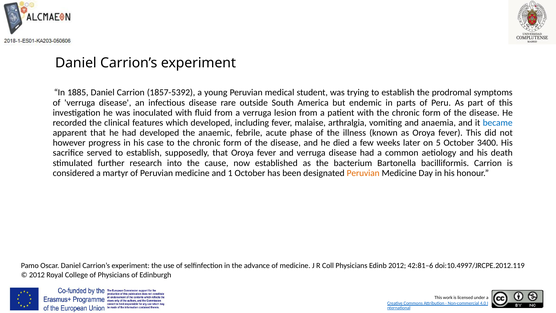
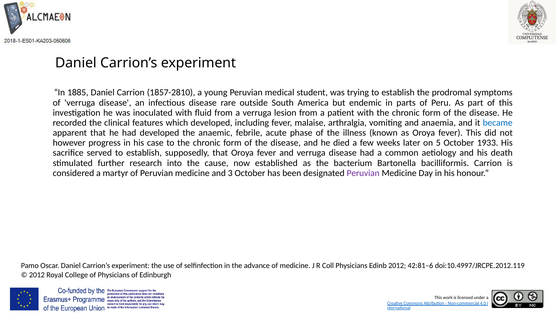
1857-5392: 1857-5392 -> 1857-2810 (171, 92)
3400: 3400 -> 1933 (488, 143)
1: 1 -> 3 (230, 173)
Peruvian colour: orange -> purple (363, 173)
